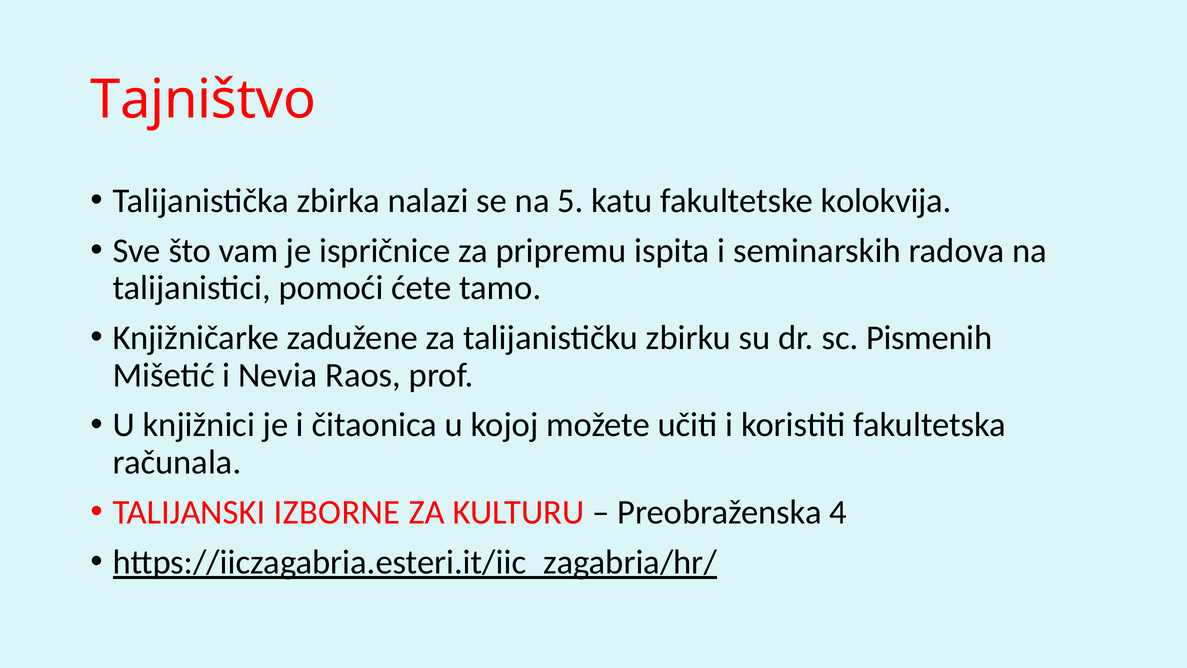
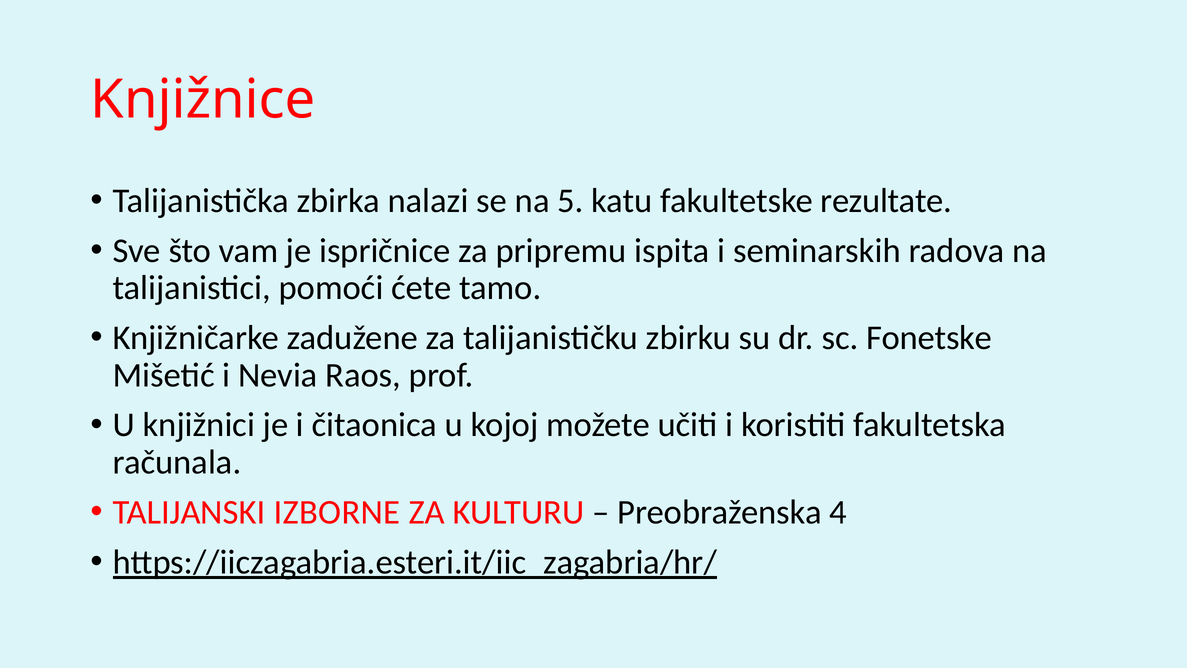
Tajništvo: Tajništvo -> Knjižnice (203, 100)
kolokvija: kolokvija -> rezultate (886, 201)
Pismenih: Pismenih -> Fonetske (929, 338)
